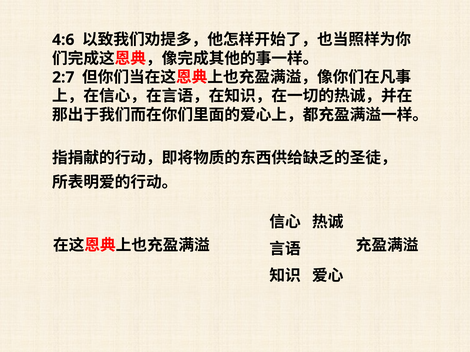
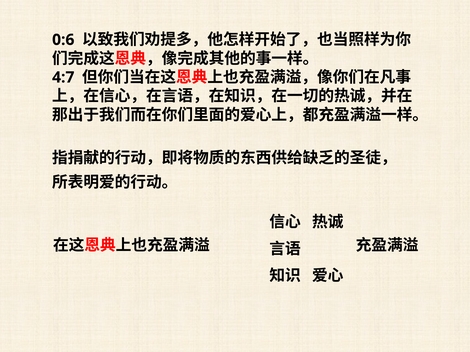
4:6: 4:6 -> 0:6 (63, 40)
2:7: 2:7 -> 4:7 (63, 77)
